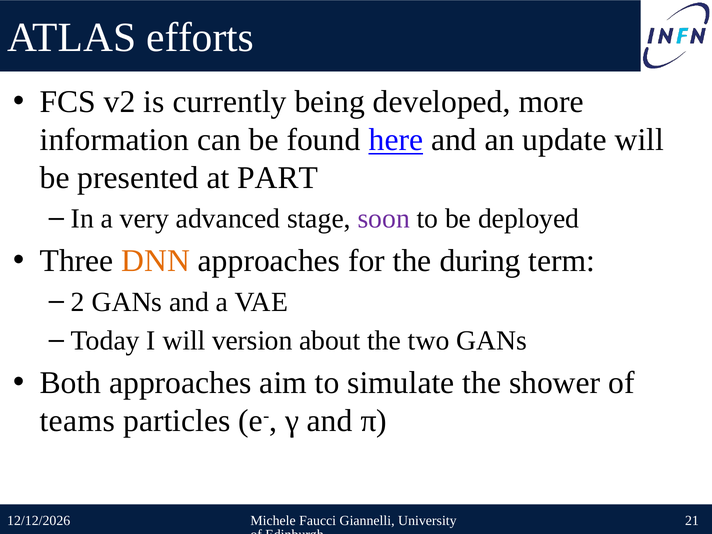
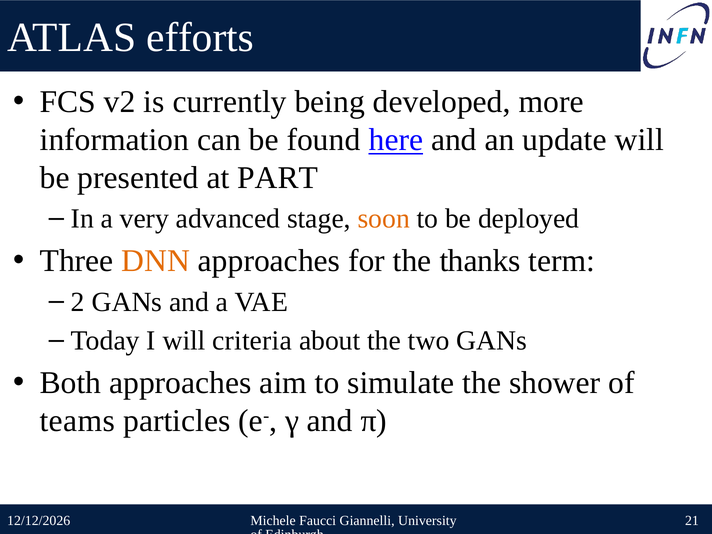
soon colour: purple -> orange (384, 219)
during: during -> thanks (480, 261)
version: version -> criteria (252, 341)
